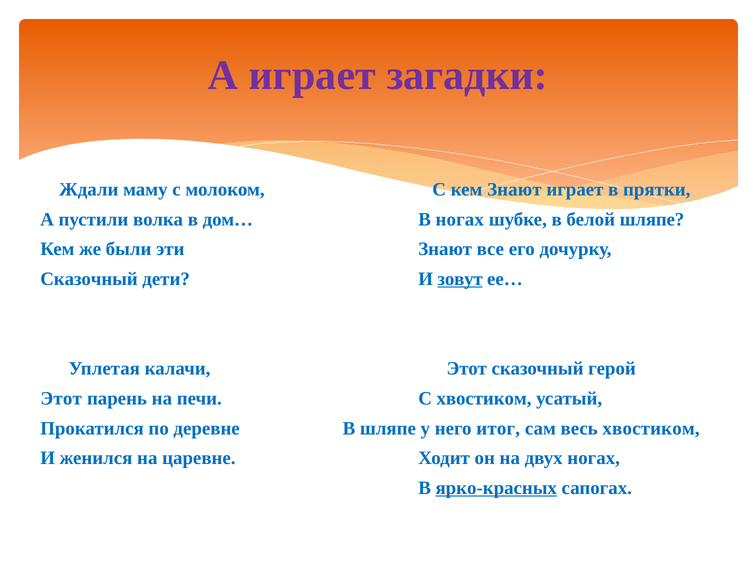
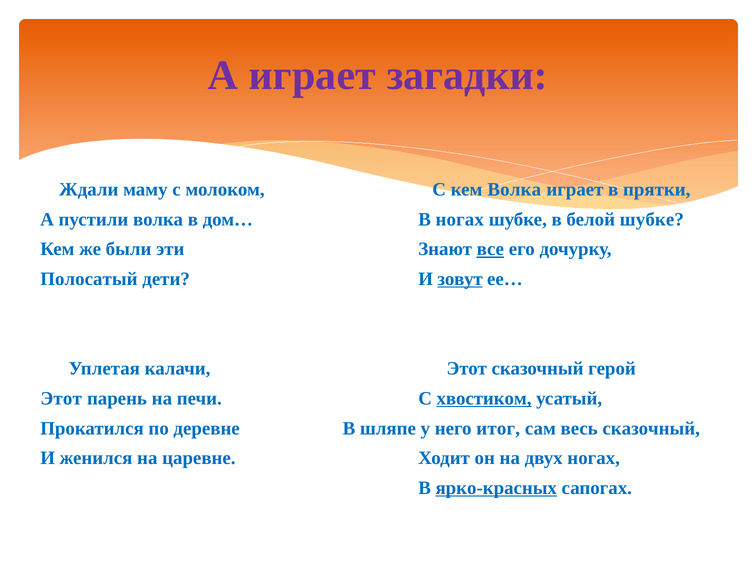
кем Знают: Знают -> Волка (514, 189)
белой шляпе: шляпе -> шубке (652, 219)
все underline: none -> present (490, 249)
Сказочный: Сказочный -> Полосатый (89, 279)
хвостиком underline: none -> present (484, 398)
весь хвостиком: хвостиком -> сказочный (651, 428)
